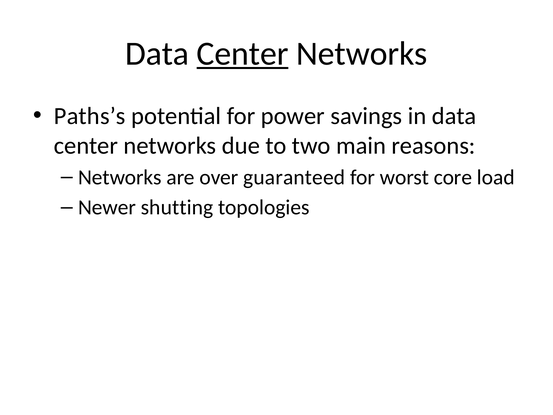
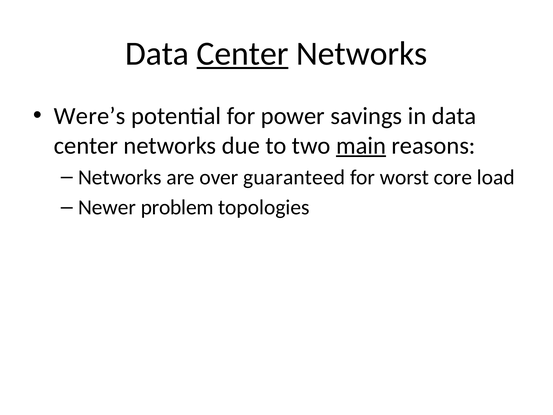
Paths’s: Paths’s -> Were’s (90, 116)
main underline: none -> present (361, 146)
shutting: shutting -> problem (177, 207)
